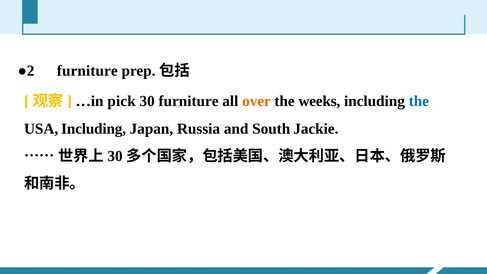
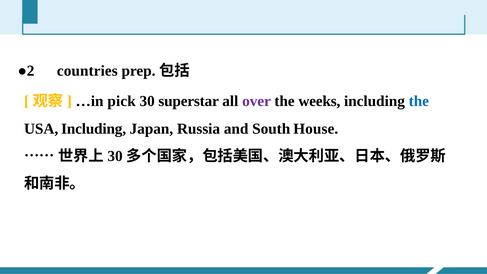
●2 furniture: furniture -> countries (87, 71)
30 furniture: furniture -> superstar (189, 101)
over colour: orange -> purple (257, 101)
Jackie: Jackie -> House (316, 129)
